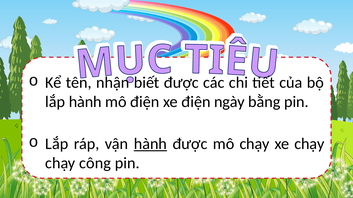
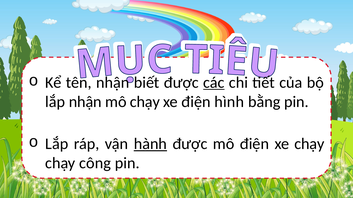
các underline: none -> present (214, 83)
lắp hành: hành -> nhận (85, 102)
mô điện: điện -> chạy (145, 102)
ngày: ngày -> hình (229, 102)
mô chạy: chạy -> điện (254, 144)
